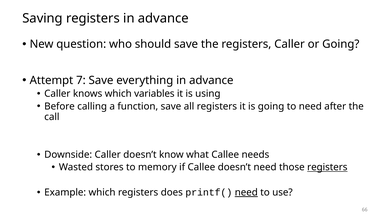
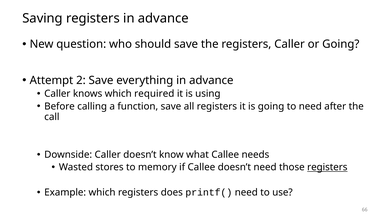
7: 7 -> 2 (81, 80)
variables: variables -> required (154, 94)
need underline: present -> none (246, 192)
